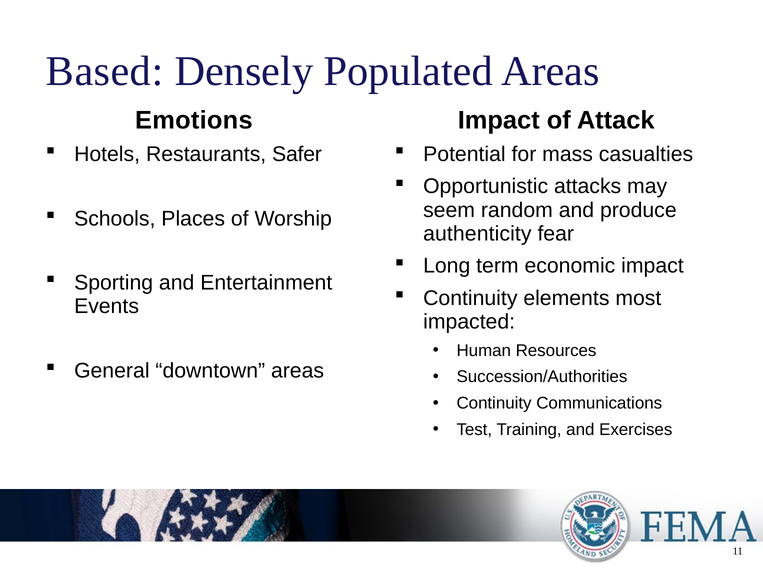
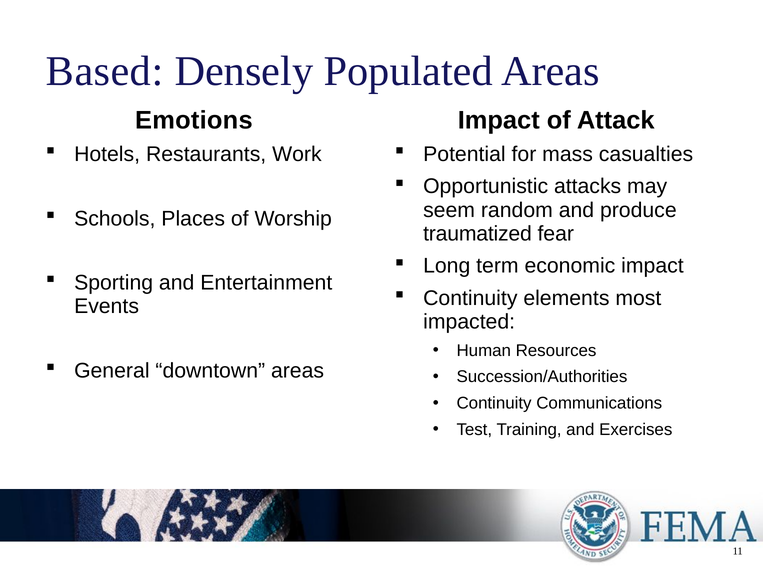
Safer: Safer -> Work (297, 154)
authenticity: authenticity -> traumatized (478, 234)
